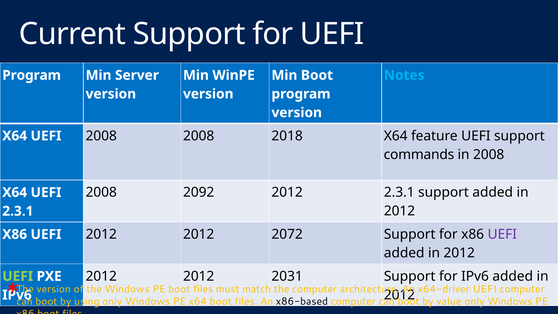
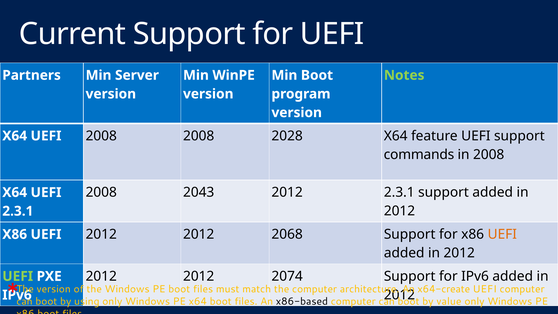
Program: Program -> Partners (32, 75)
Notes colour: light blue -> light green (404, 75)
2018: 2018 -> 2028 (287, 136)
2092: 2092 -> 2043 (199, 192)
2072: 2072 -> 2068 (287, 234)
UEFI colour: purple -> orange (502, 234)
2031: 2031 -> 2074 (287, 276)
x64-driver: x64-driver -> x64-create (444, 289)
